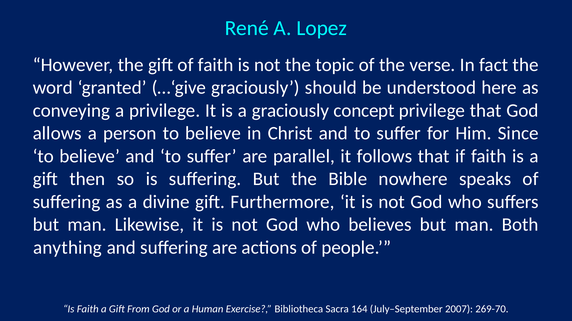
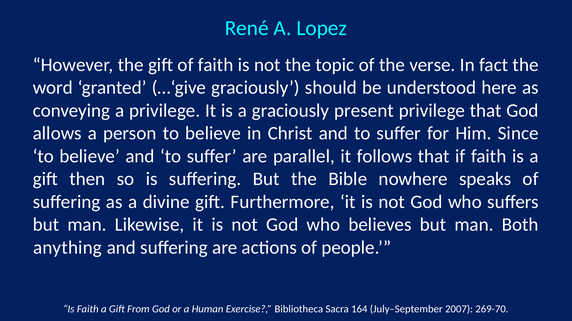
concept: concept -> present (364, 111)
